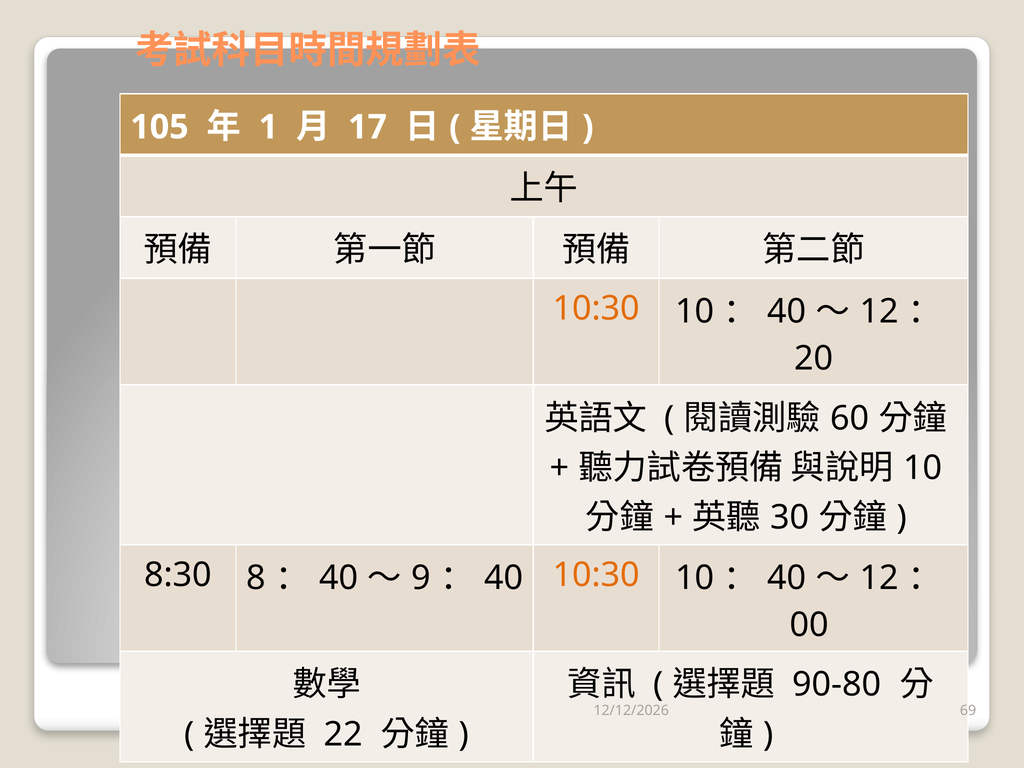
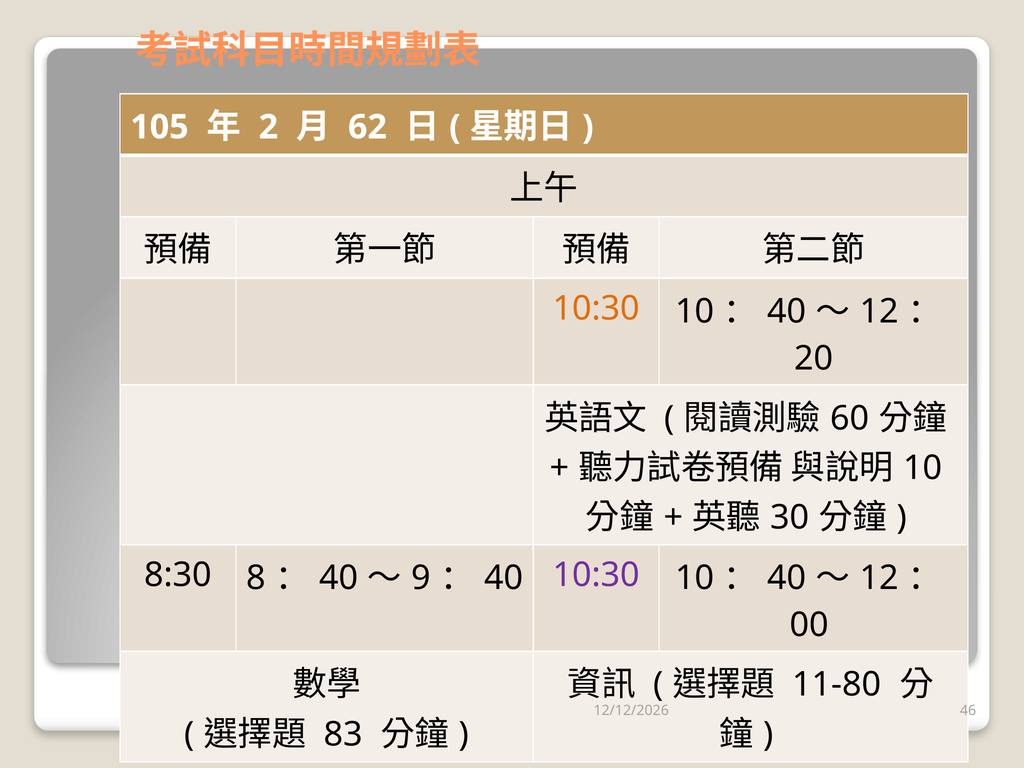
1: 1 -> 2 (268, 127)
17: 17 -> 62 (367, 127)
10:30 colour: orange -> purple (596, 575)
90-80: 90-80 -> 11-80 (837, 685)
69: 69 -> 46 (968, 710)
22: 22 -> 83 (343, 734)
